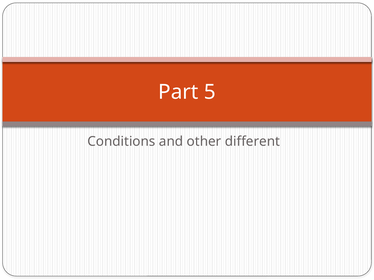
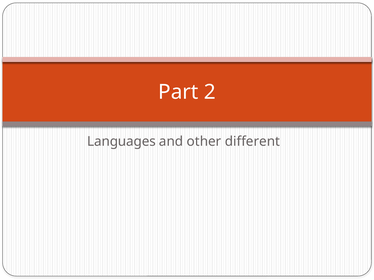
5: 5 -> 2 (210, 92)
Conditions: Conditions -> Languages (121, 142)
